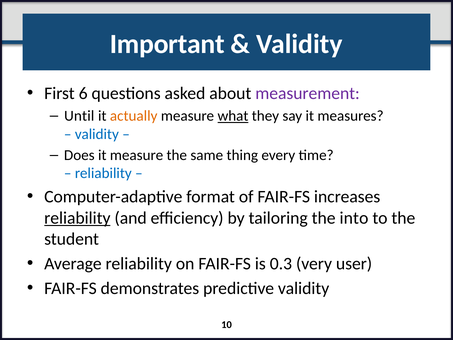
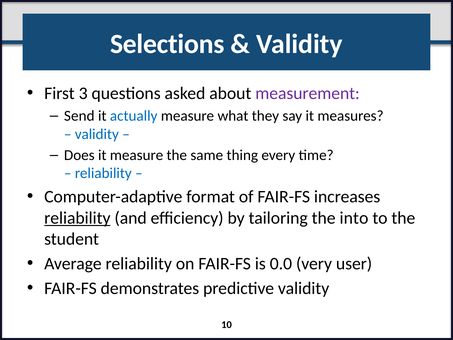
Important: Important -> Selections (167, 44)
6: 6 -> 3 (83, 93)
Until: Until -> Send (79, 116)
actually colour: orange -> blue (134, 116)
what underline: present -> none (233, 116)
0.3: 0.3 -> 0.0 (281, 264)
